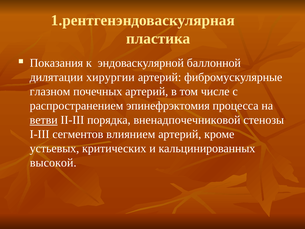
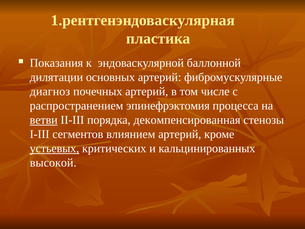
хирургии: хирургии -> основных (110, 77)
глазном: глазном -> диагноз (50, 91)
вненадпочечниковой: вненадпочечниковой -> декомпенсированная (187, 120)
устьевых underline: none -> present (54, 148)
